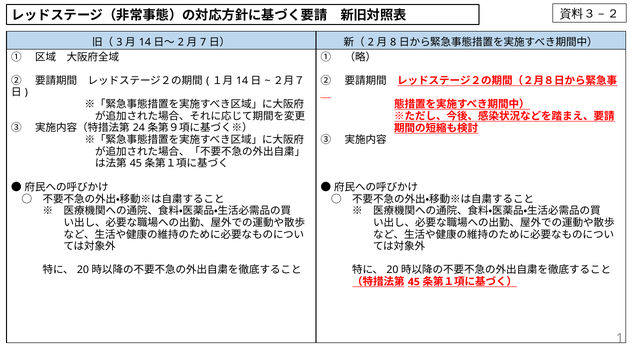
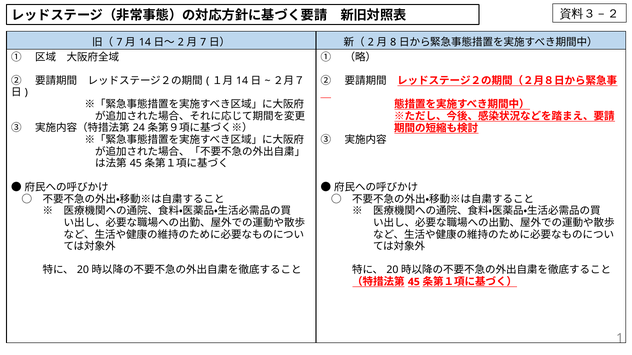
3: 3 -> 7 (119, 42)
